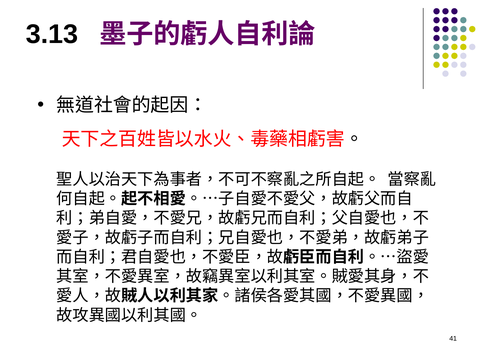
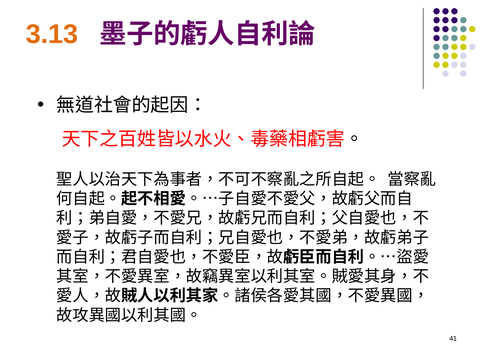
3.13 colour: black -> orange (52, 34)
